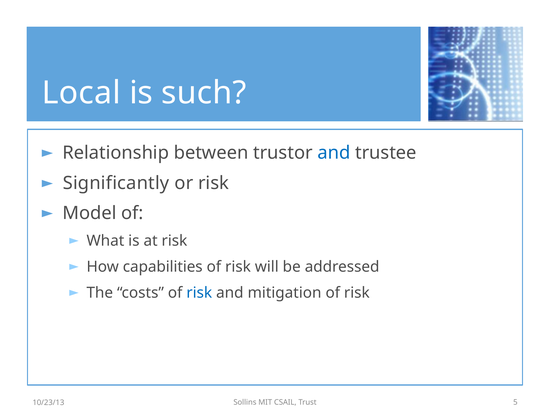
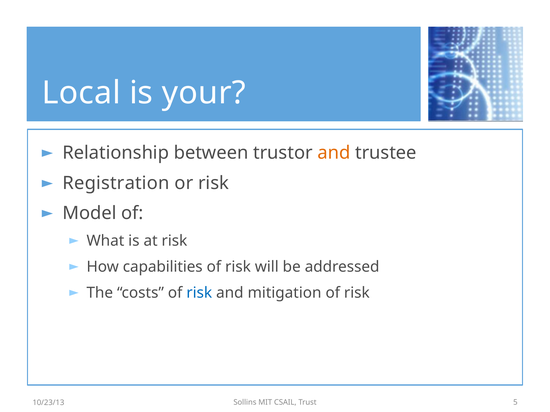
such: such -> your (204, 93)
and colour: blue -> orange (334, 153)
Significantly: Significantly -> Registration (116, 183)
